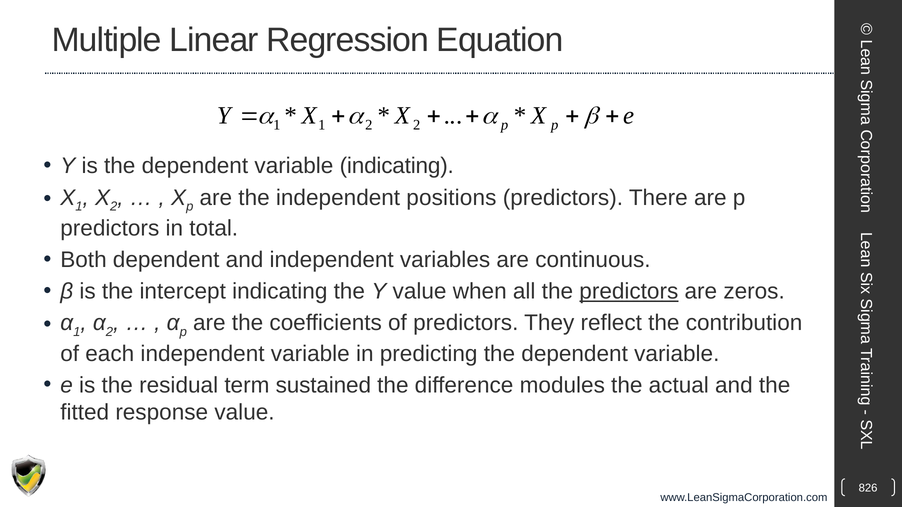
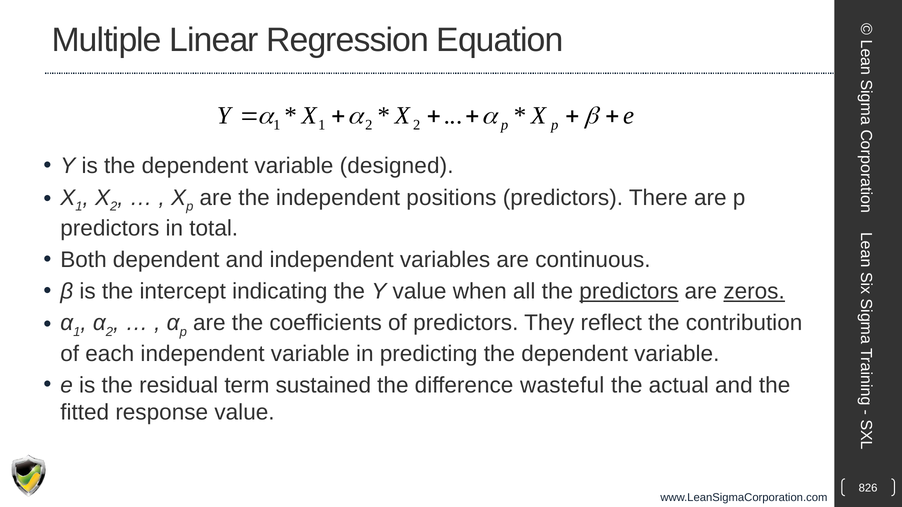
variable indicating: indicating -> designed (397, 166)
zeros underline: none -> present (754, 292)
modules: modules -> wasteful (562, 386)
